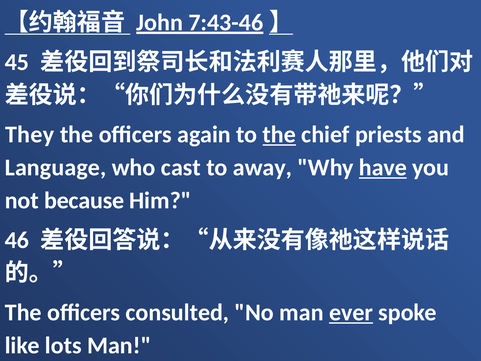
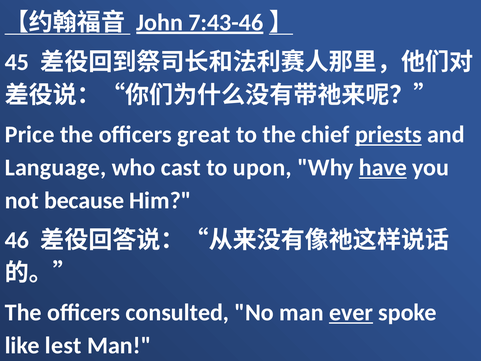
They: They -> Price (30, 135)
again: again -> great (204, 135)
the underline: present -> none (279, 135)
priests underline: none -> present (388, 135)
away: away -> upon (262, 167)
lots: lots -> lest (63, 345)
